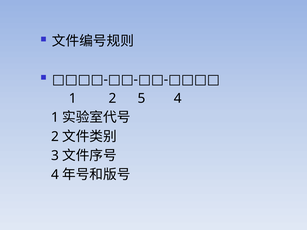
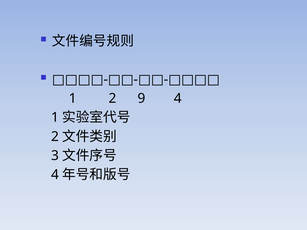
5: 5 -> 9 (142, 98)
